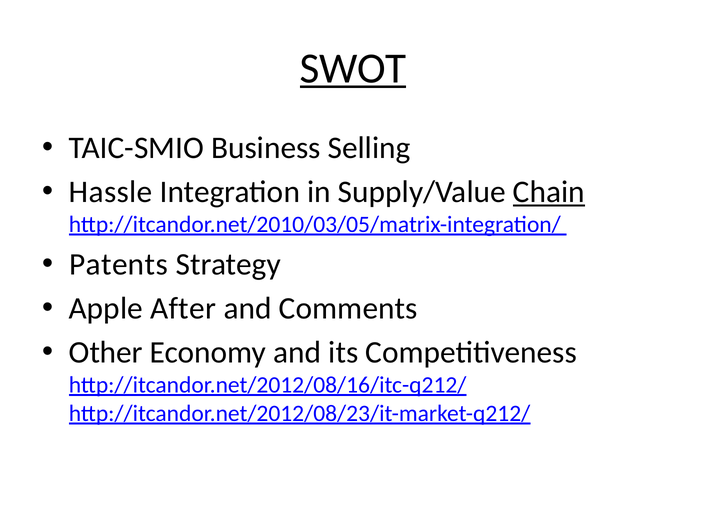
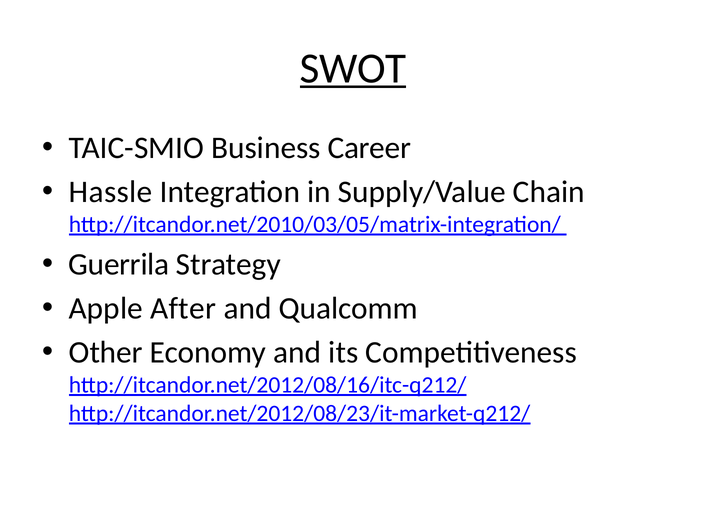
Selling: Selling -> Career (369, 148)
Chain underline: present -> none (549, 192)
Patents: Patents -> Guerrila (119, 265)
Comments: Comments -> Qualcomm (348, 309)
